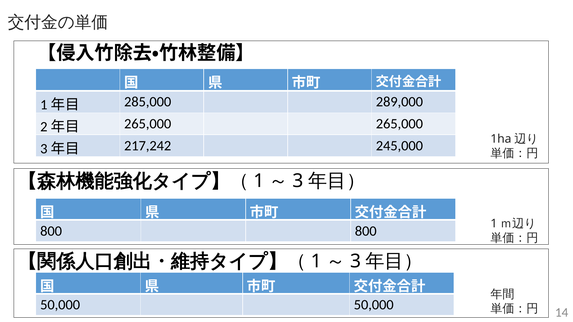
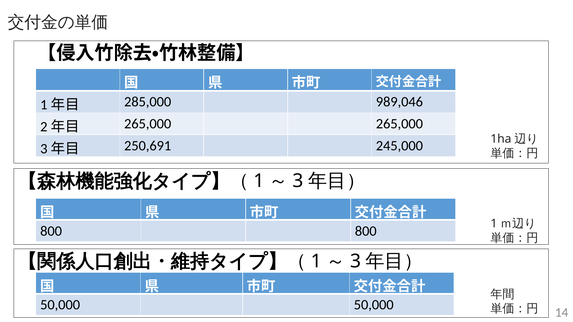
289,000: 289,000 -> 989,046 (399, 102)
217,242: 217,242 -> 250,691 (148, 146)
